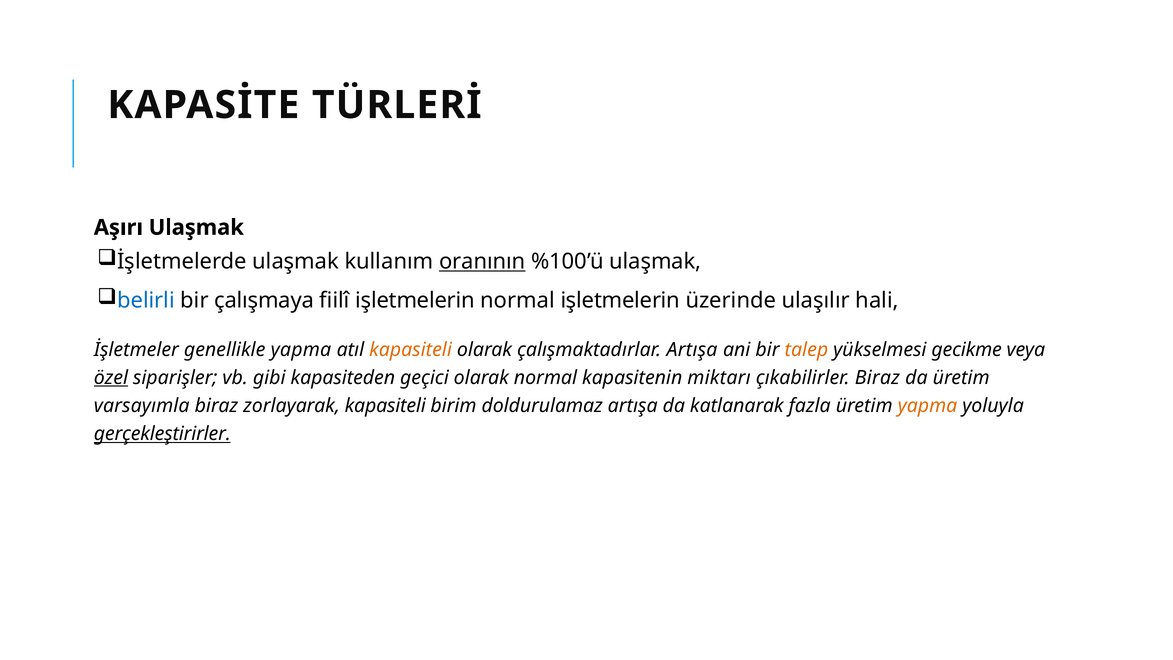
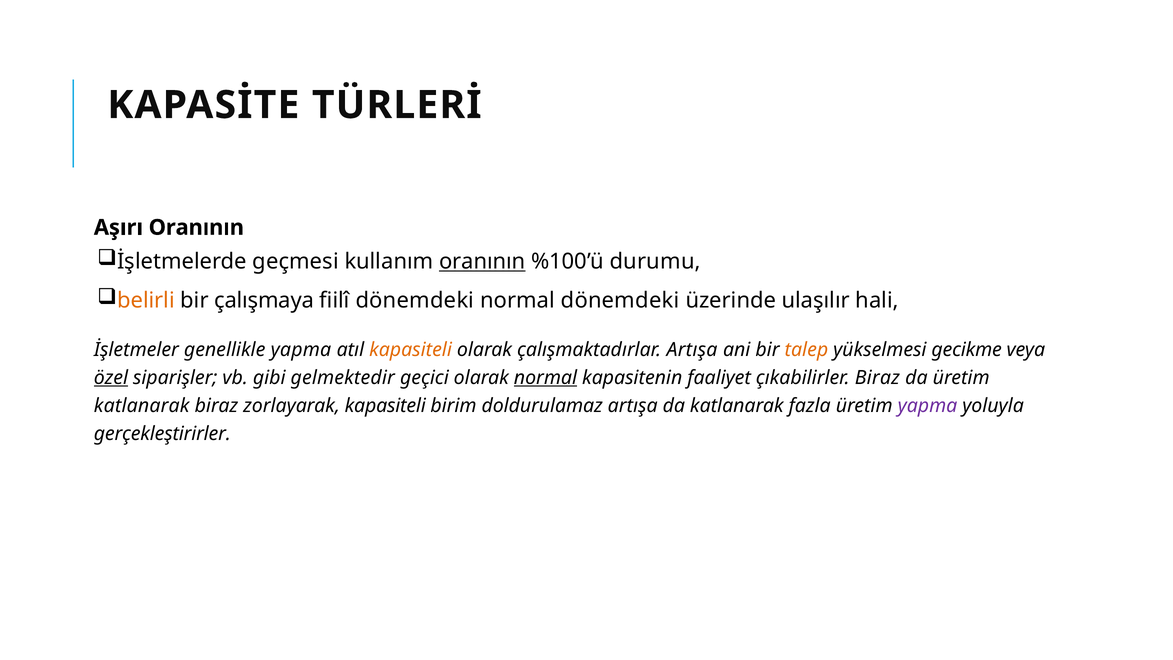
Aşırı Ulaşmak: Ulaşmak -> Oranının (196, 227)
İşletmelerde ulaşmak: ulaşmak -> geçmesi (296, 262)
%100’ü ulaşmak: ulaşmak -> durumu (655, 262)
belirli colour: blue -> orange (146, 301)
fiilî işletmelerin: işletmelerin -> dönemdeki (415, 301)
normal işletmelerin: işletmelerin -> dönemdeki (620, 301)
kapasiteden: kapasiteden -> gelmektedir (343, 378)
normal underline: none -> present (545, 378)
miktarı: miktarı -> faaliyet (719, 378)
varsayımla: varsayımla -> katlanarak (142, 406)
yapma colour: orange -> purple (927, 406)
gerçekleştirirler underline: present -> none (162, 434)
